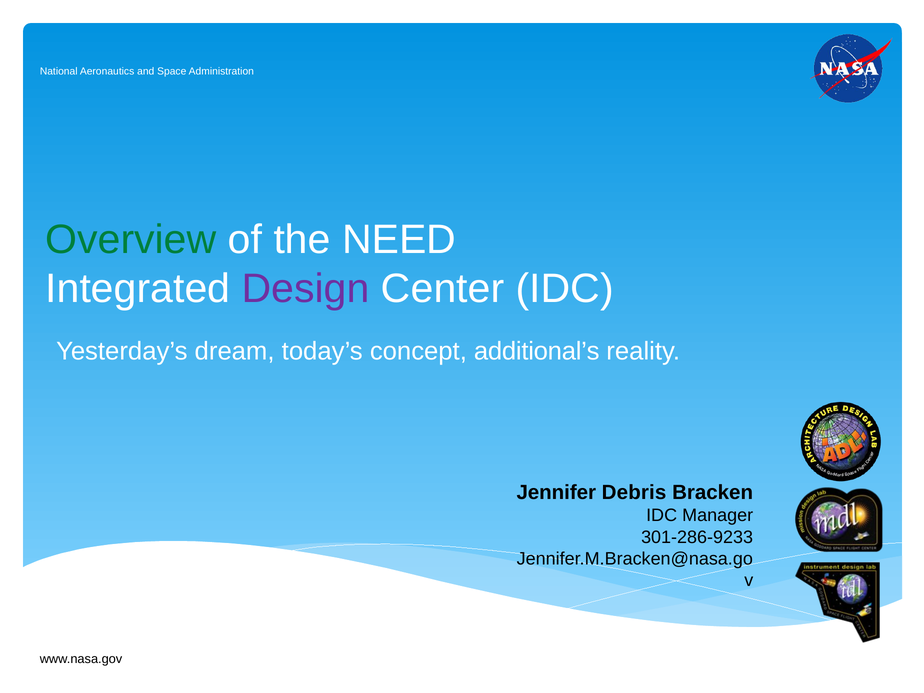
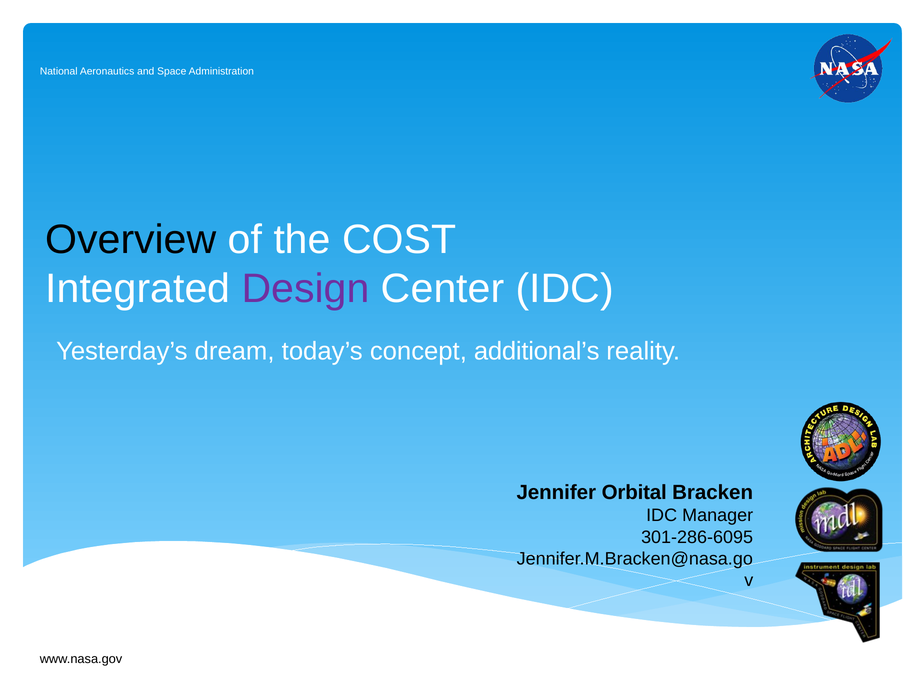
Overview colour: green -> black (131, 240)
the NEED: NEED -> COST (399, 240)
Debris: Debris -> Orbital (634, 493)
301-286-9233: 301-286-9233 -> 301-286-6095 (697, 537)
